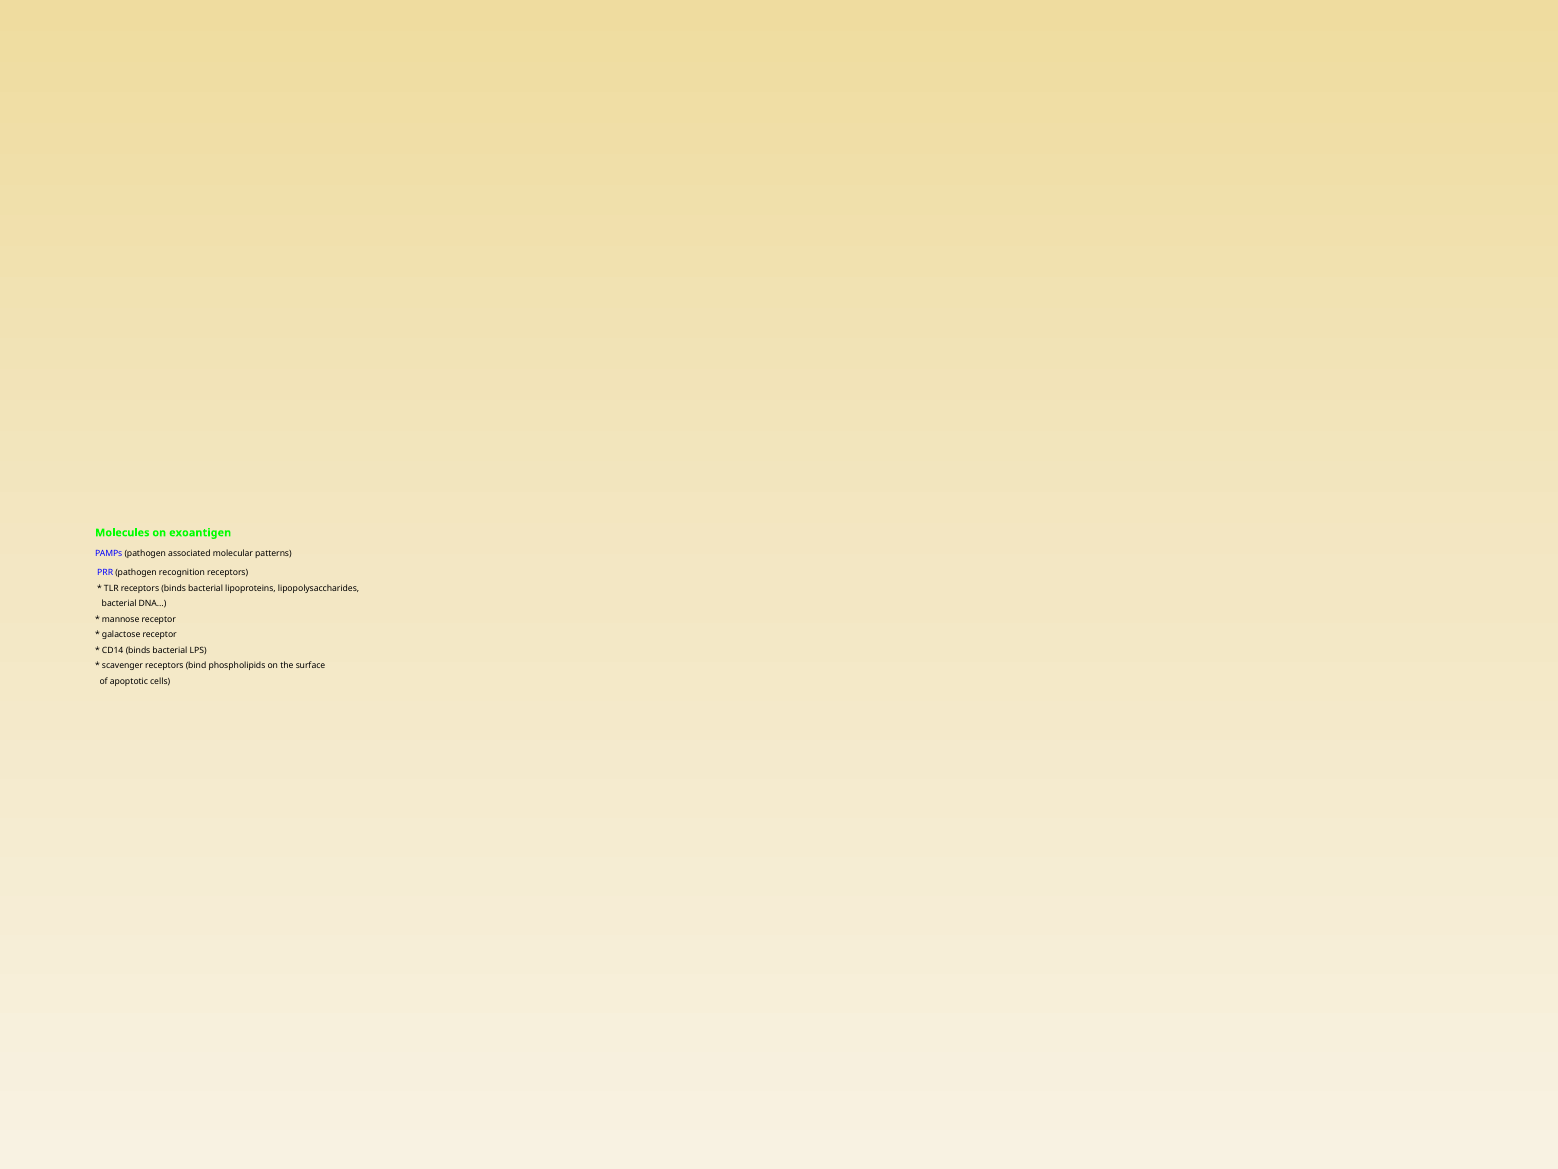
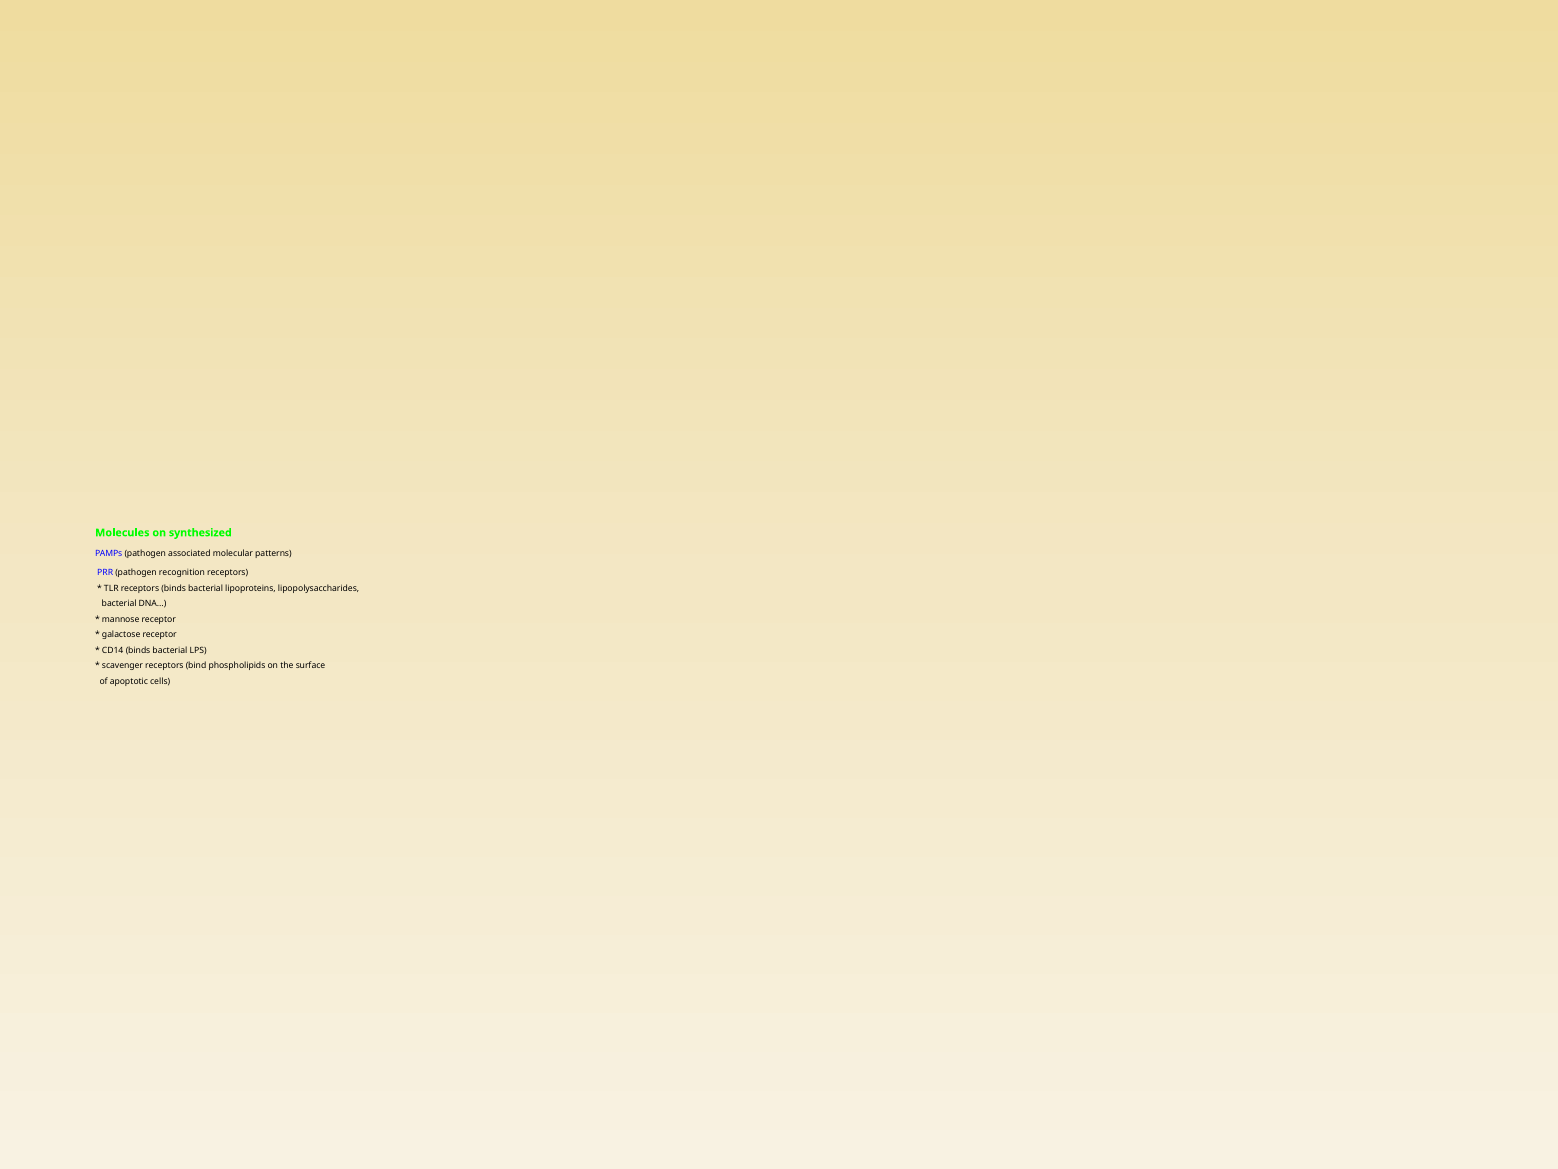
exoantigen: exoantigen -> synthesized (200, 532)
